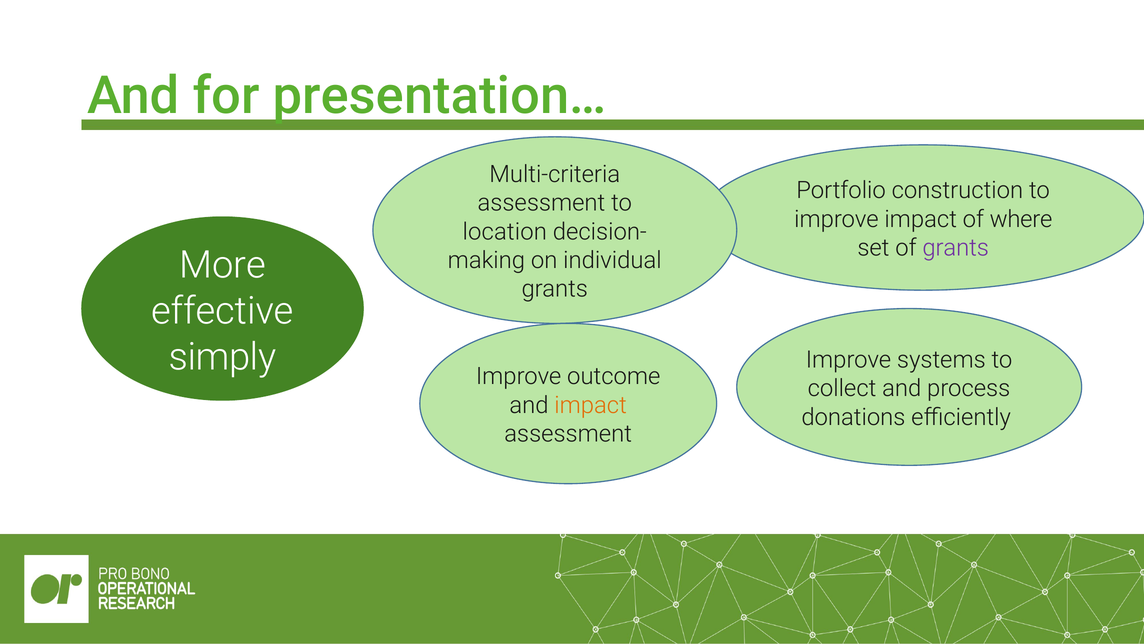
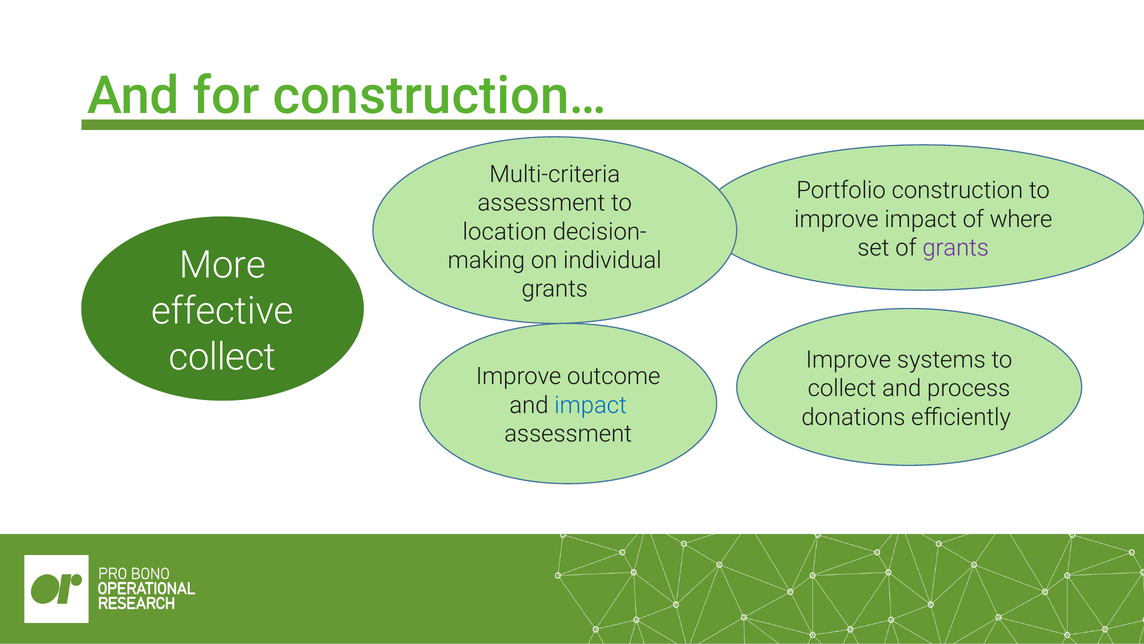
presentation…: presentation… -> construction… (439, 96)
simply: simply -> collect (223, 357)
impact colour: orange -> blue (591, 405)
